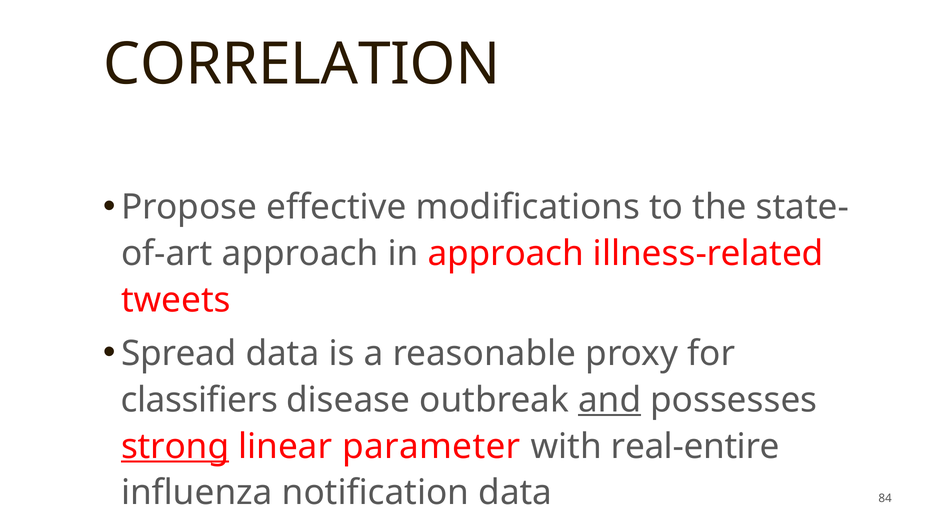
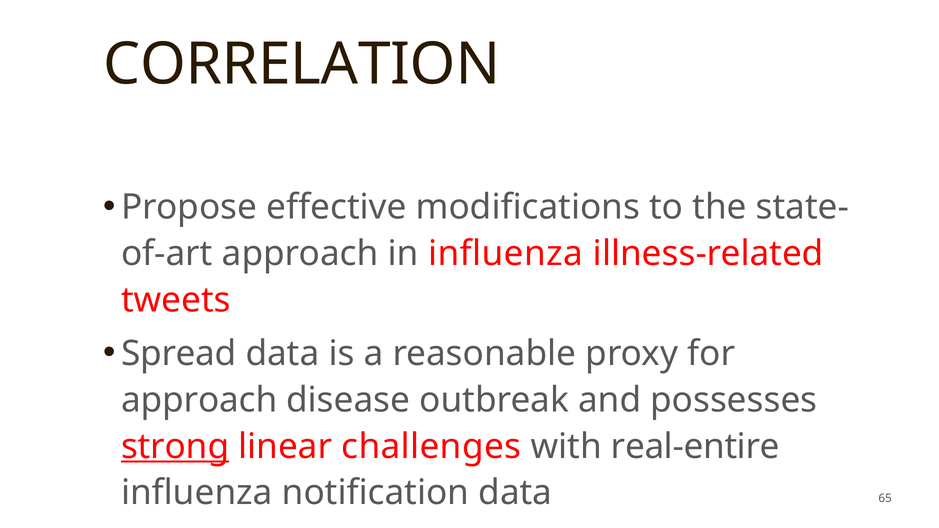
in approach: approach -> influenza (506, 254)
classifiers: classifiers -> approach (199, 400)
and underline: present -> none (610, 400)
parameter: parameter -> challenges (431, 447)
84: 84 -> 65 (885, 499)
